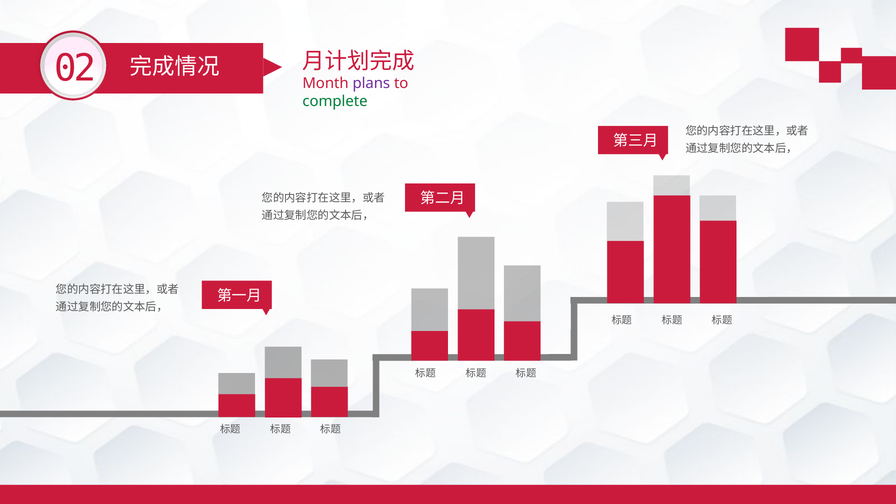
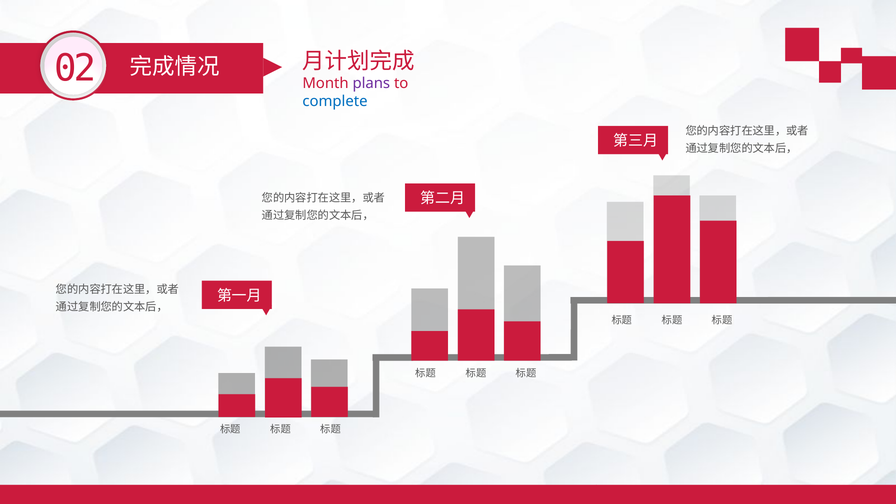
complete colour: green -> blue (335, 101)
